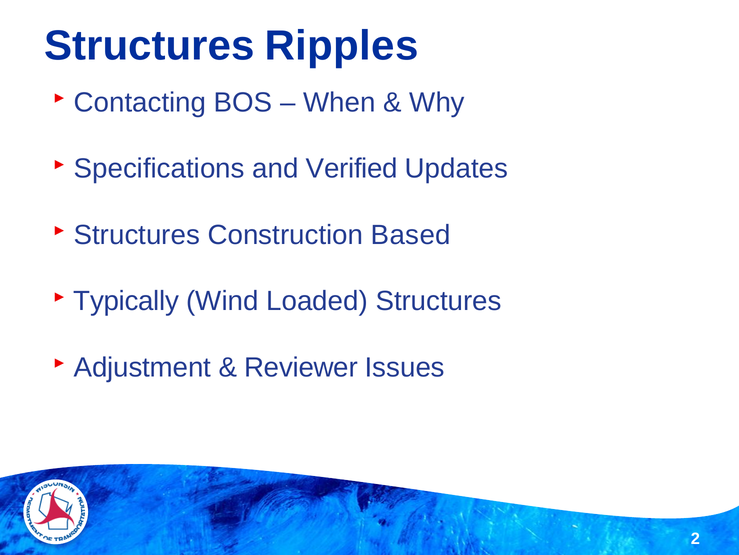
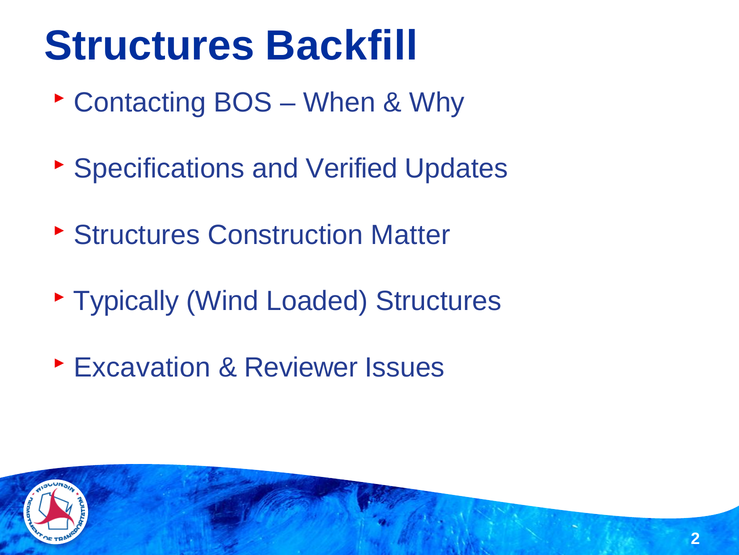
Ripples: Ripples -> Backfill (342, 46)
Based: Based -> Matter (411, 235)
Adjustment: Adjustment -> Excavation (142, 367)
